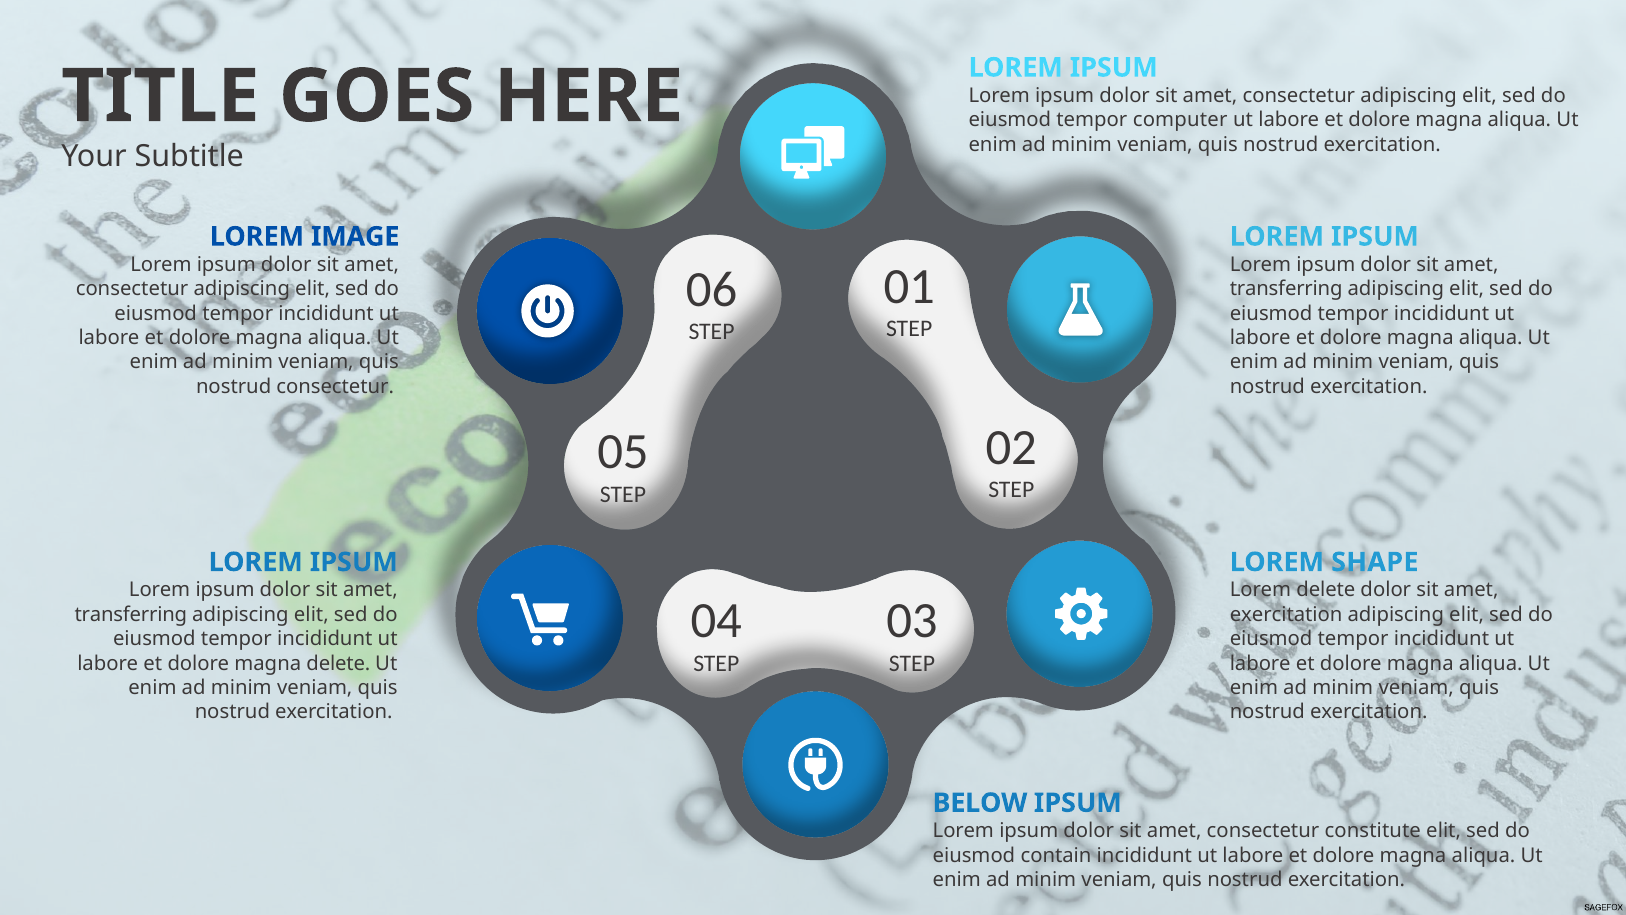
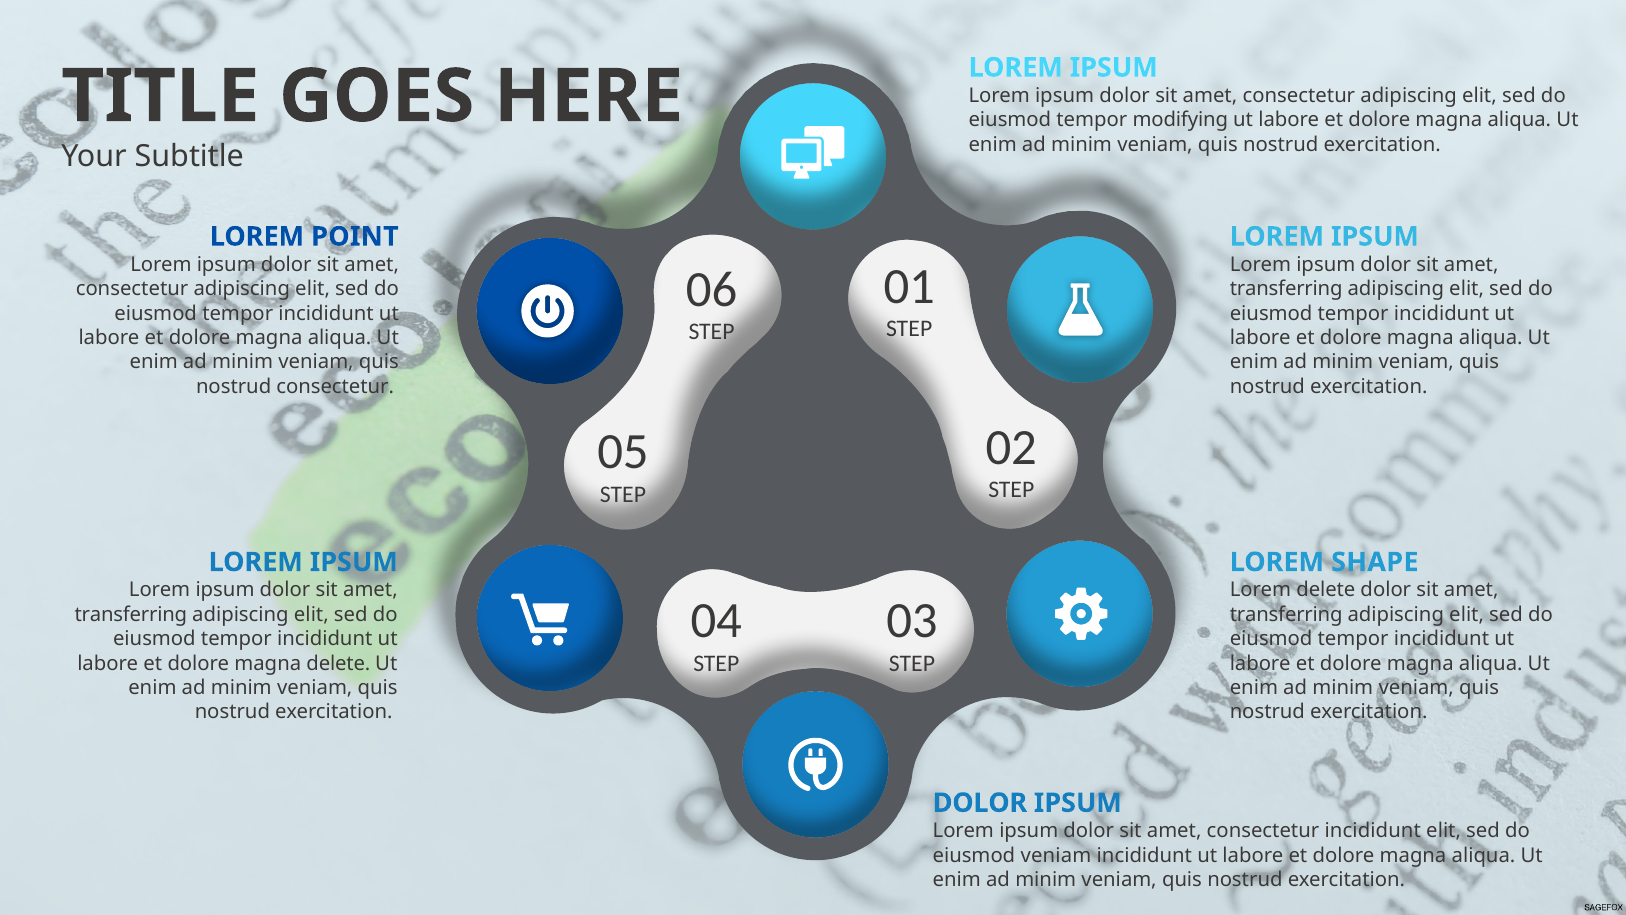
computer: computer -> modifying (1180, 120)
IMAGE: IMAGE -> POINT (355, 237)
exercitation: exercitation -> transferring (1286, 614)
BELOW: BELOW -> DOLOR (980, 803)
consectetur constitute: constitute -> incididunt (1373, 831)
eiusmod contain: contain -> veniam (1056, 855)
